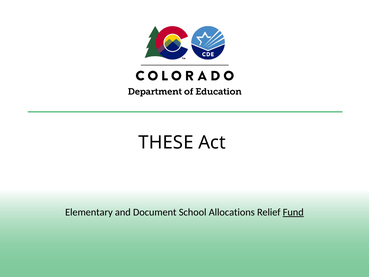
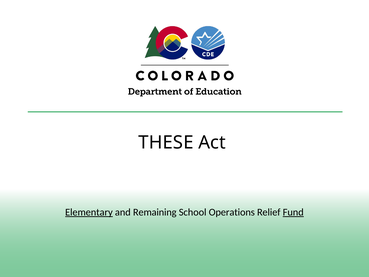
Elementary underline: none -> present (89, 212)
Document: Document -> Remaining (155, 212)
Allocations: Allocations -> Operations (232, 212)
